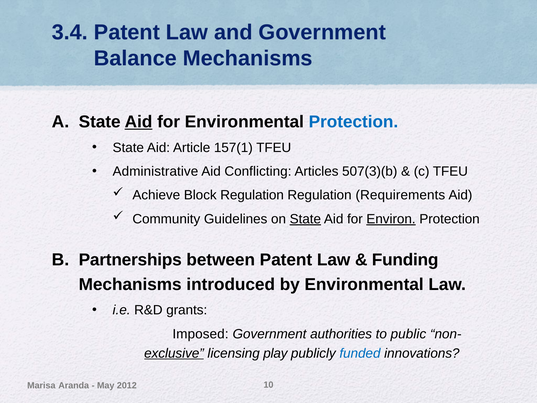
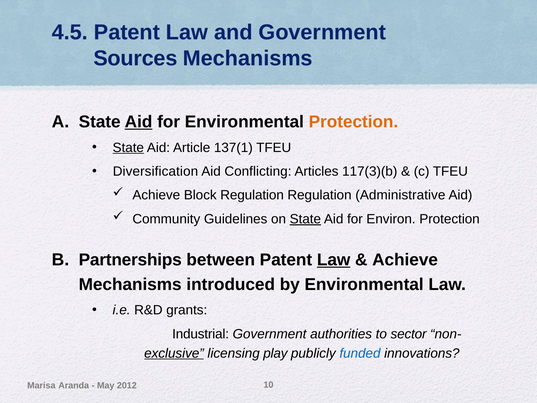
3.4: 3.4 -> 4.5 (70, 32)
Balance: Balance -> Sources (135, 58)
Protection colour: blue -> orange (353, 122)
State underline: none -> present (128, 147)
157(1: 157(1 -> 137(1 (233, 147)
Administrative: Administrative -> Diversification (155, 171)
507(3)(b: 507(3)(b -> 117(3)(b (370, 171)
Requirements: Requirements -> Administrative (400, 195)
Environ underline: present -> none (391, 219)
Law underline: none -> present (334, 260)
Funding: Funding -> Achieve (405, 260)
Imposed: Imposed -> Industrial (201, 334)
public: public -> sector (409, 334)
